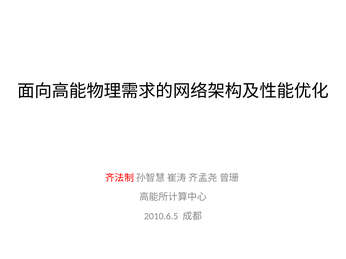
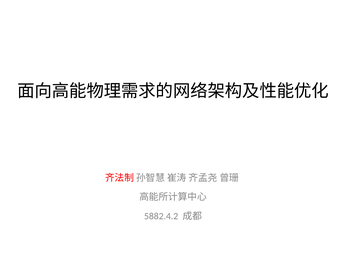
2010.6.5: 2010.6.5 -> 5882.4.2 (161, 217)
